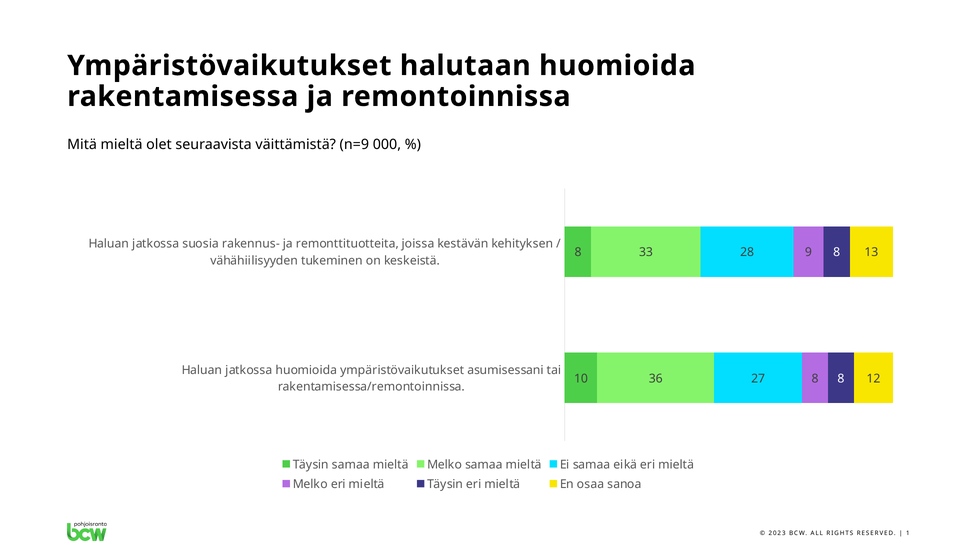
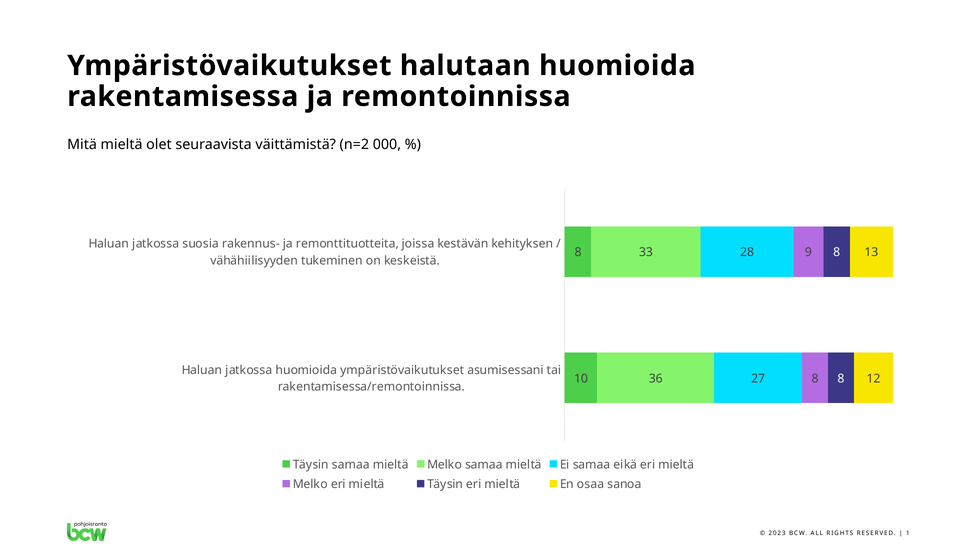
n=9: n=9 -> n=2 (354, 144)
